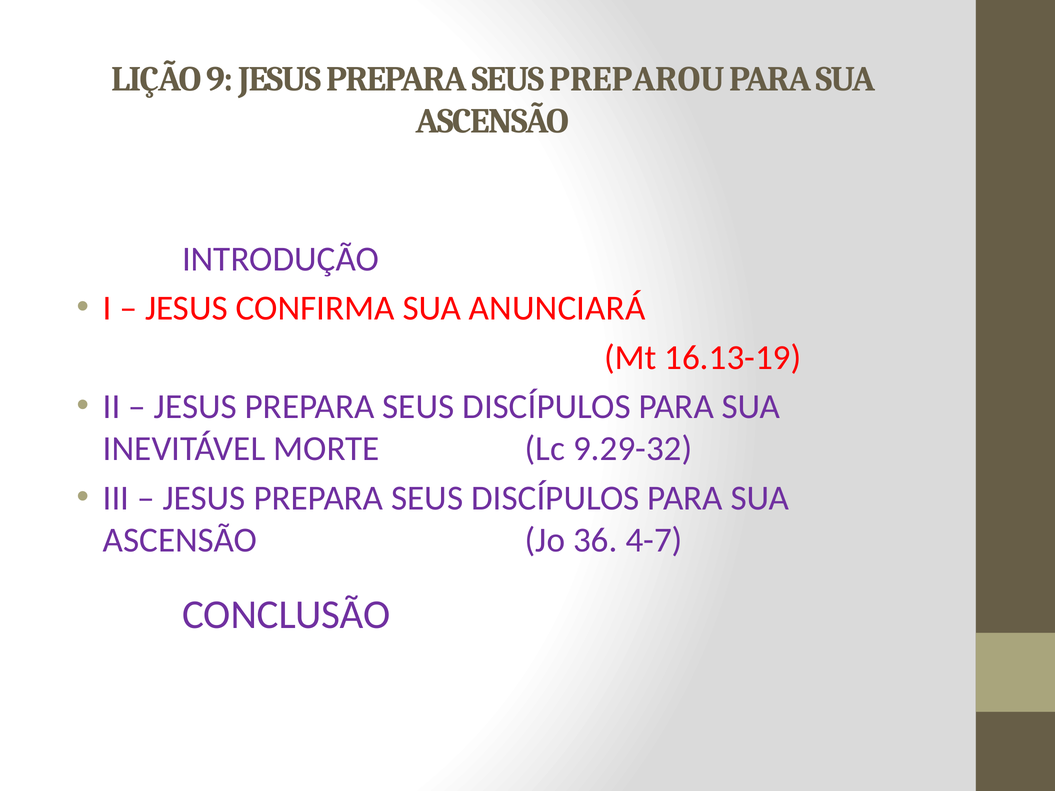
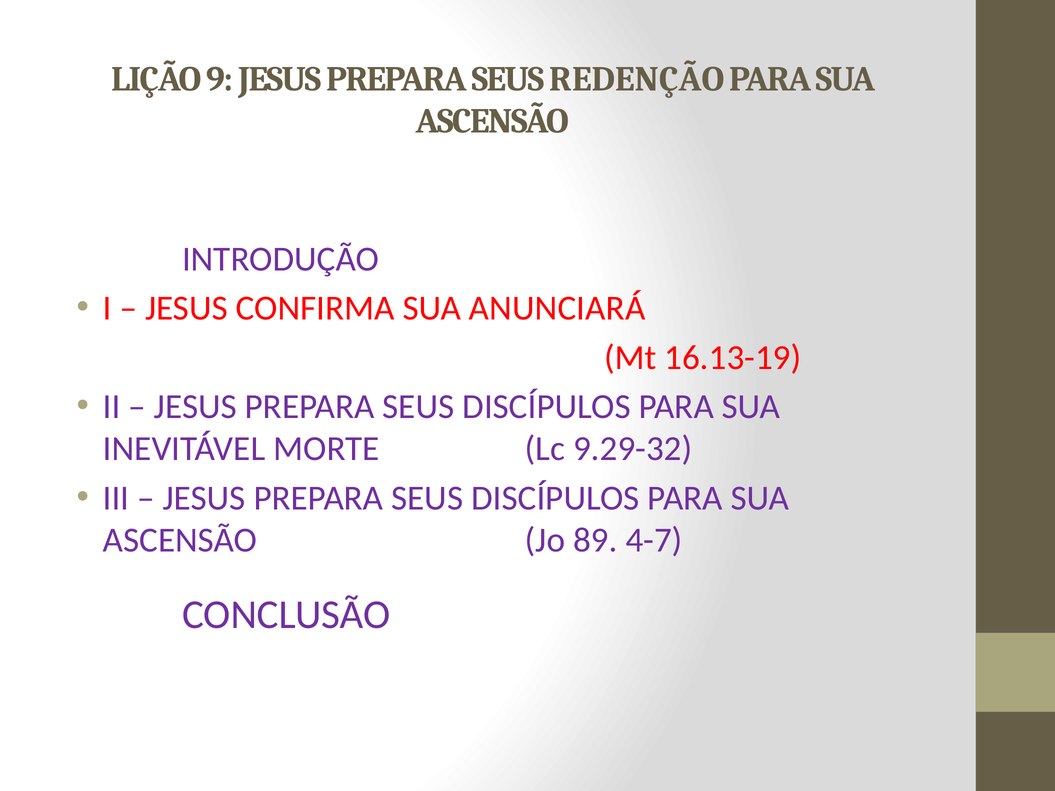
PREPAROU: PREPAROU -> REDENÇÃO (637, 79)
36: 36 -> 89 (595, 540)
